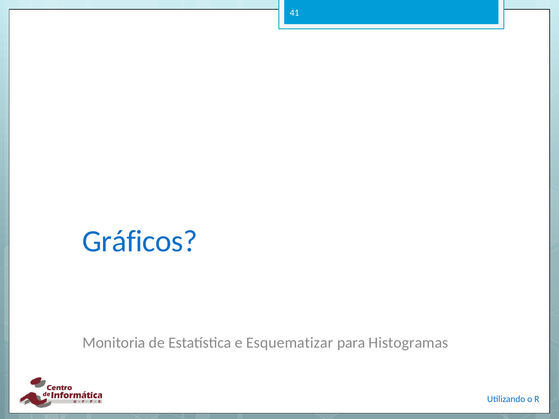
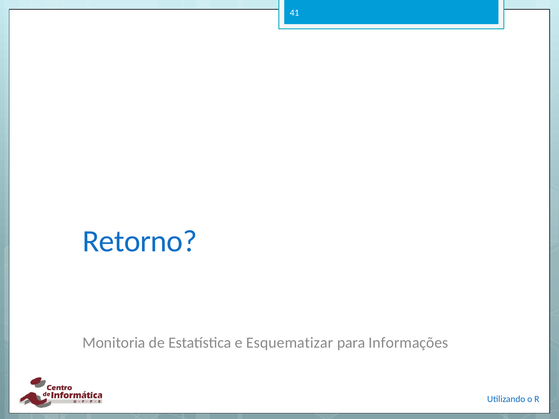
Gráficos: Gráficos -> Retorno (140, 241)
Histogramas: Histogramas -> Informações (409, 343)
